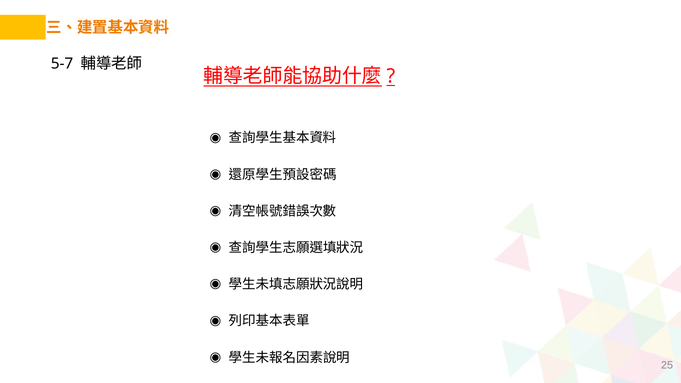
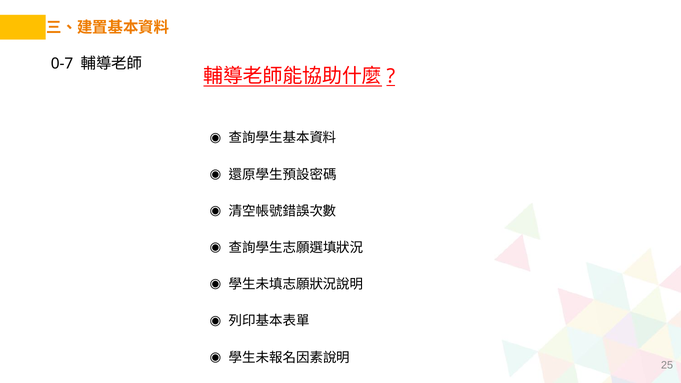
5-7: 5-7 -> 0-7 (62, 64)
